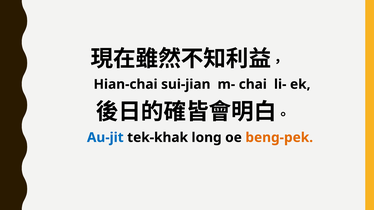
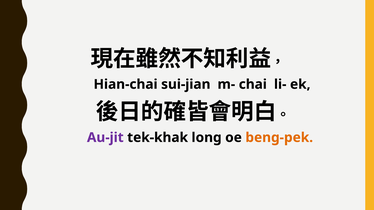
Au-jit colour: blue -> purple (105, 138)
